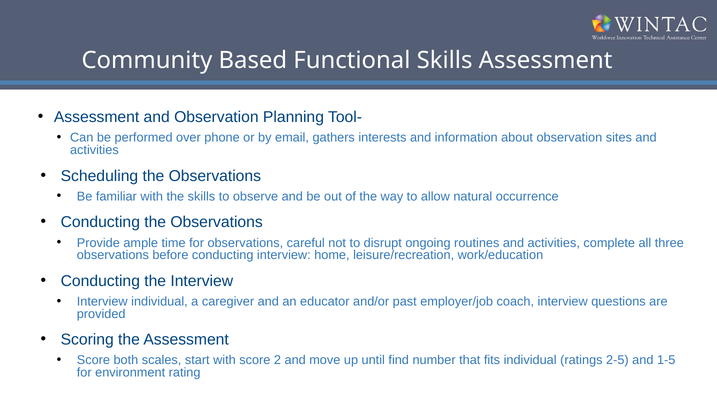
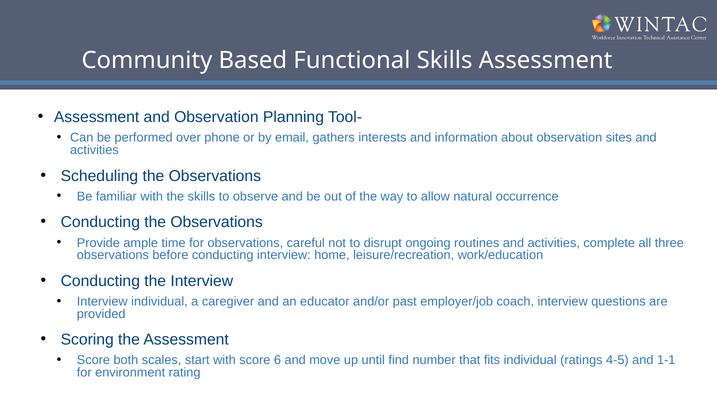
2: 2 -> 6 (277, 360)
2-5: 2-5 -> 4-5 (617, 360)
1-5: 1-5 -> 1-1 (666, 360)
